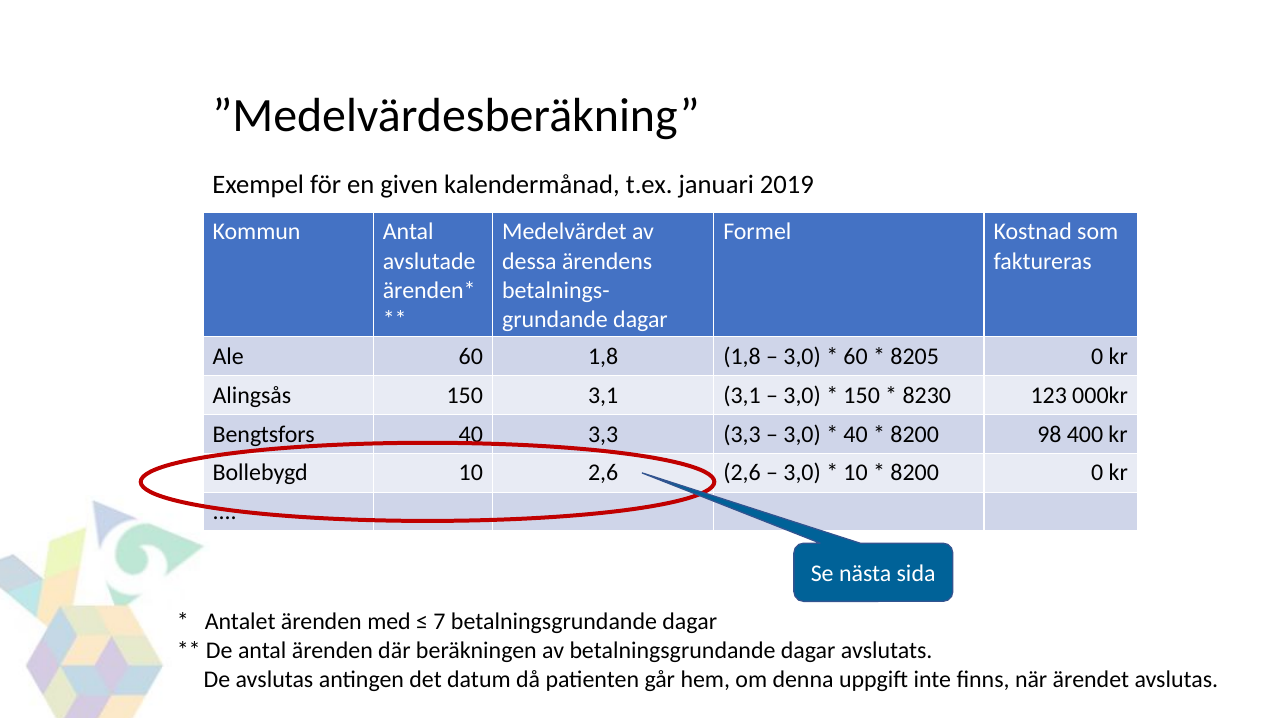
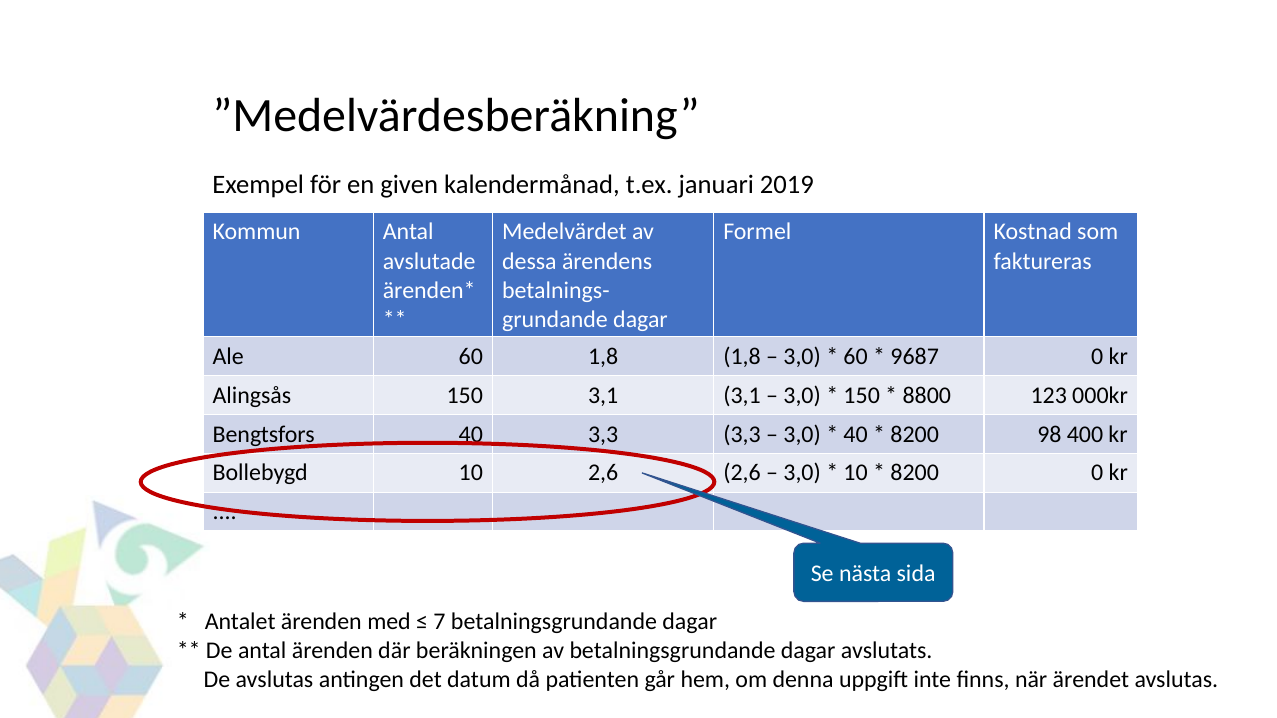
8205: 8205 -> 9687 (915, 357)
8230: 8230 -> 8800 (927, 396)
